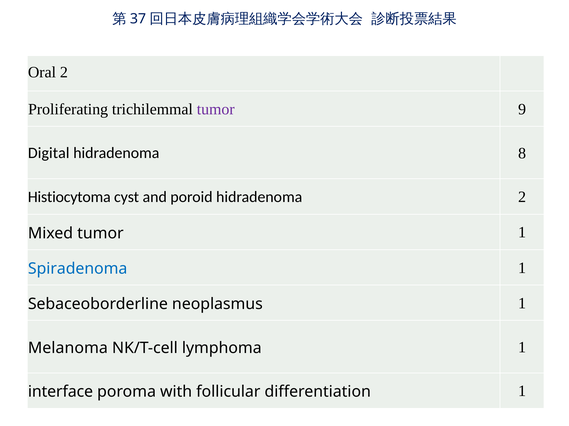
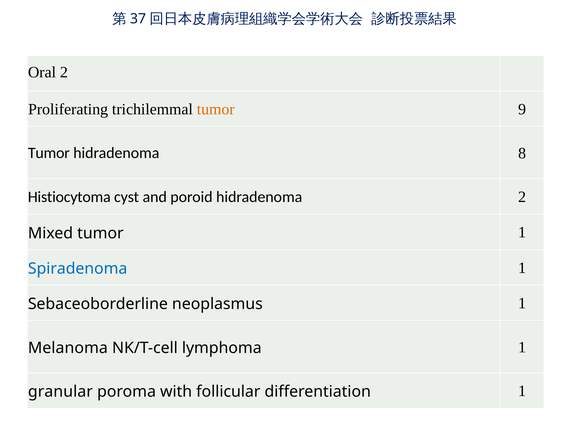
tumor colour: purple -> orange (216, 109)
Digital: Digital -> Tumor (49, 153)
interface: interface -> granular (60, 392)
